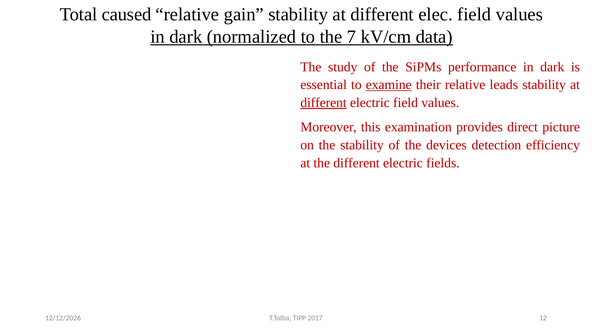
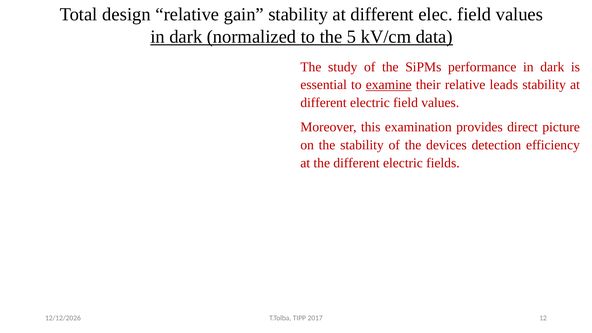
caused: caused -> design (126, 15)
7: 7 -> 5 (352, 37)
different underline: present -> none (324, 103)
